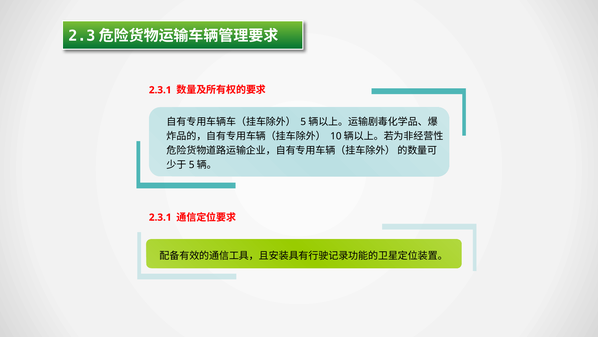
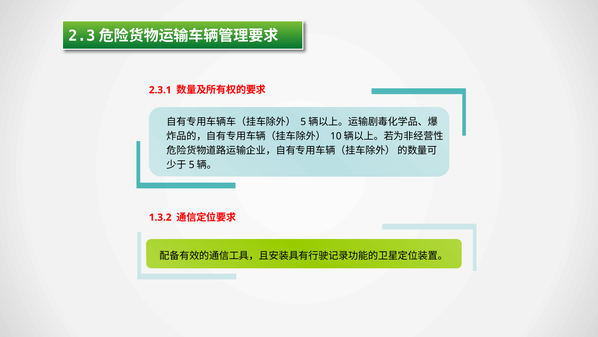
2.3.1: 2.3.1 -> 1.3.2 (160, 217)
